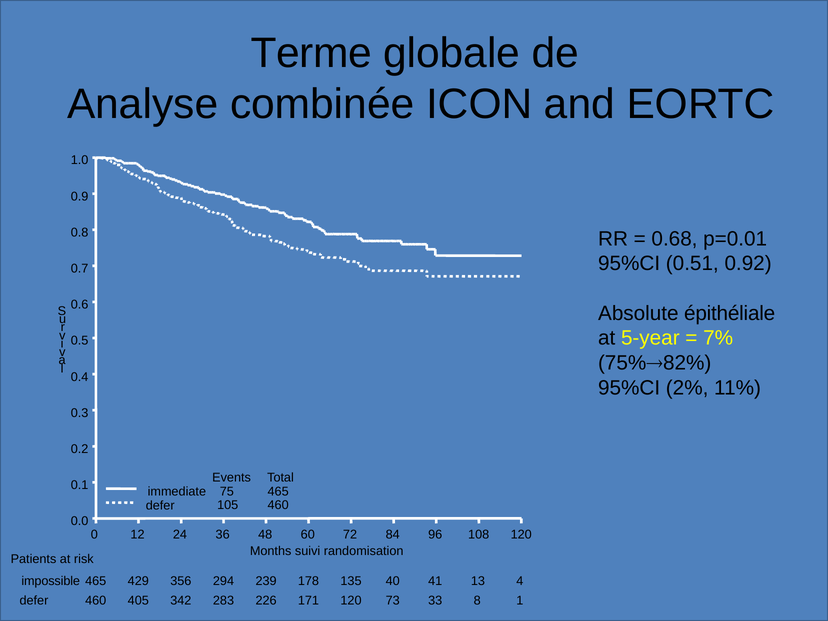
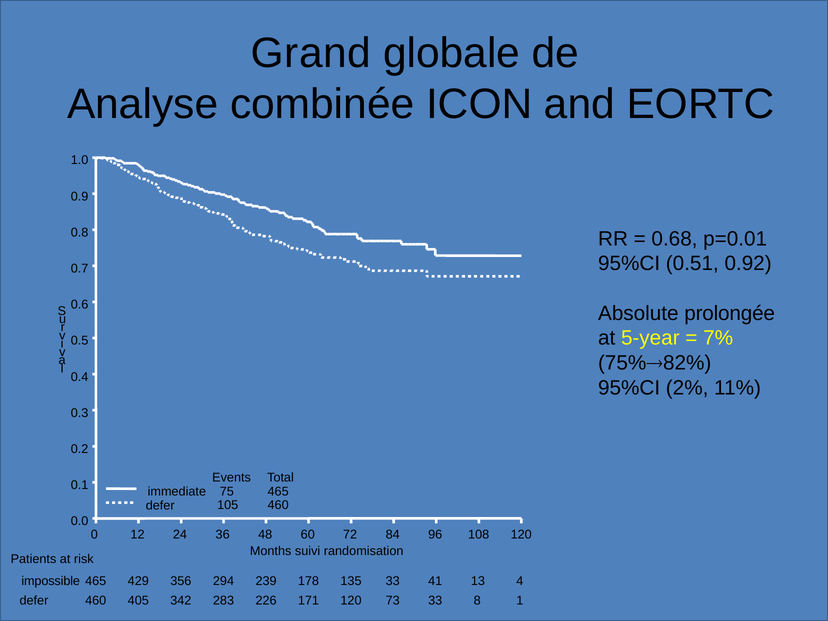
Terme: Terme -> Grand (311, 53)
épithéliale: épithéliale -> prolongée (730, 313)
135 40: 40 -> 33 (393, 581)
